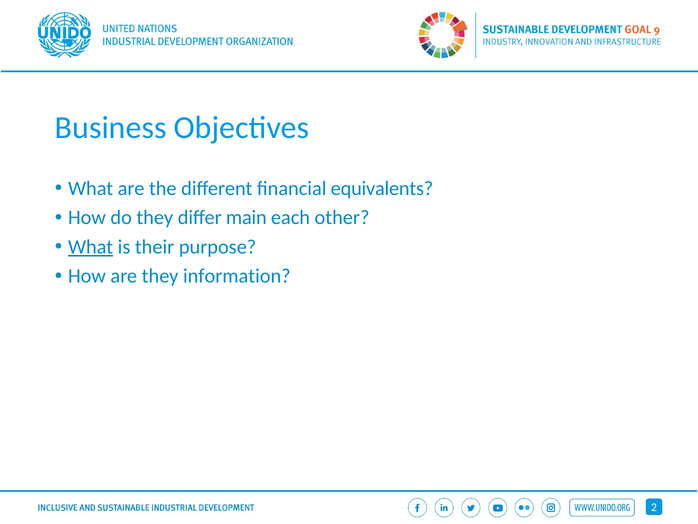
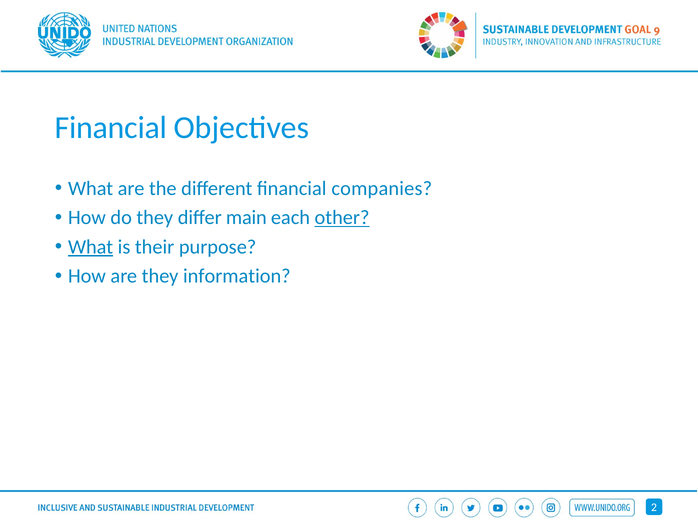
Business: Business -> Financial (111, 128)
equivalents: equivalents -> companies (382, 188)
other underline: none -> present (342, 217)
